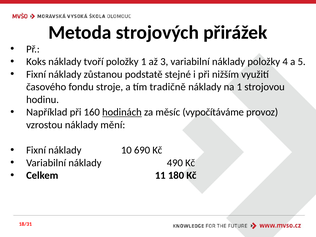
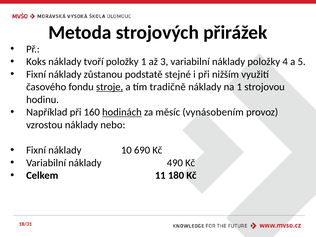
stroje underline: none -> present (110, 87)
vypočítáváme: vypočítáváme -> vynásobením (213, 112)
mění: mění -> nebo (113, 125)
